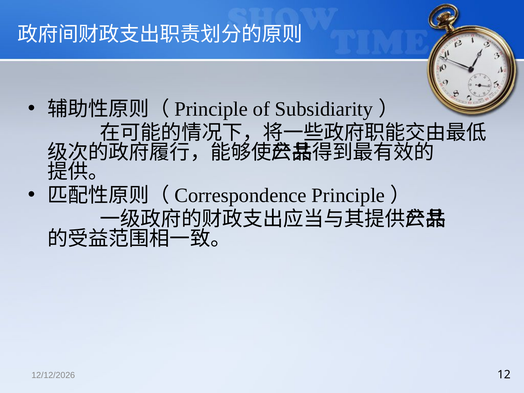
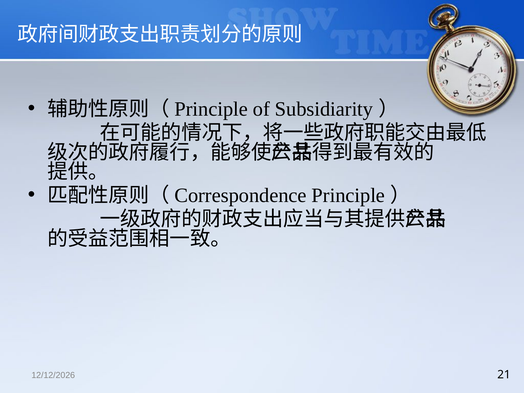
12: 12 -> 21 (504, 375)
